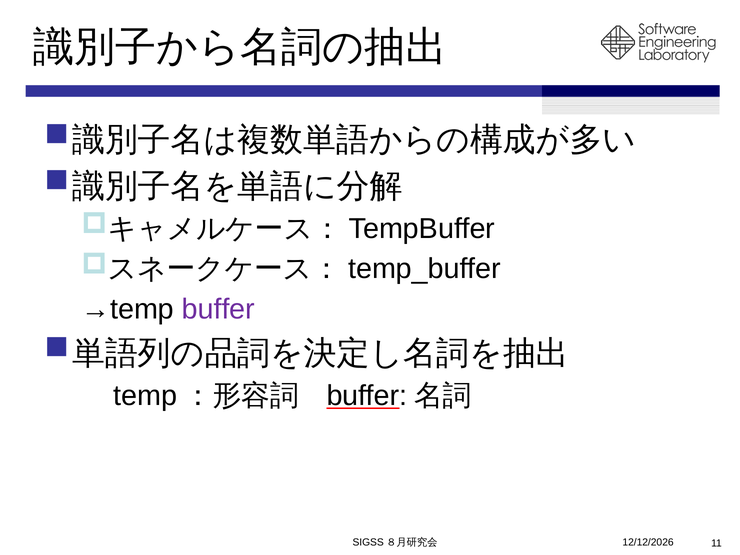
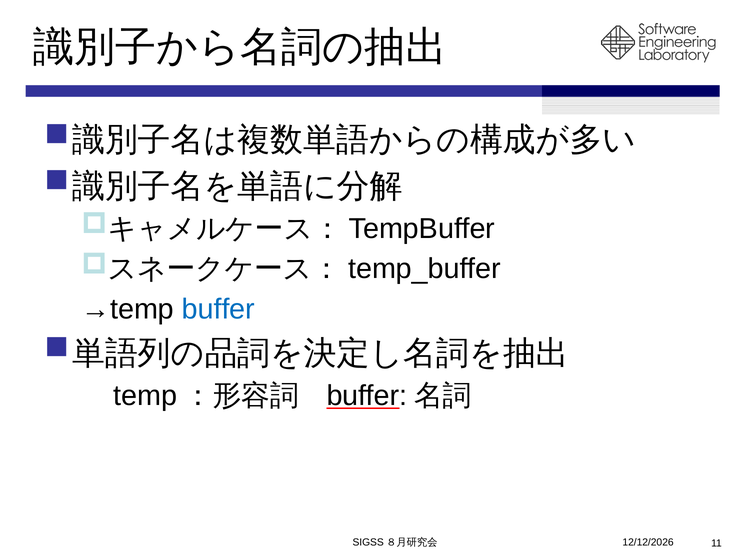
buffer colour: purple -> blue (218, 309)
